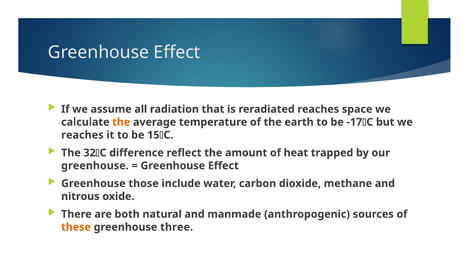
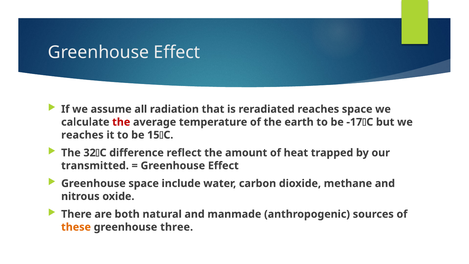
the colour: orange -> red (121, 122)
greenhouse: greenhouse -> transmitted (95, 166)
Greenhouse those: those -> space (144, 183)
